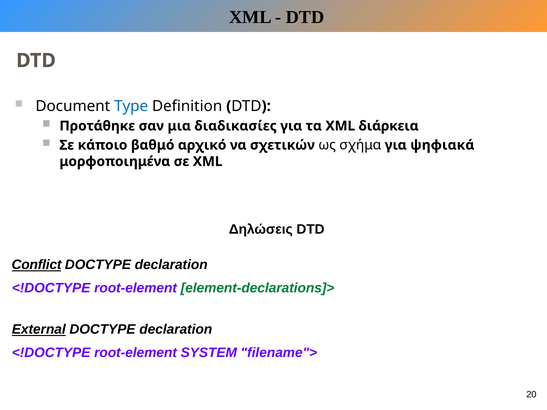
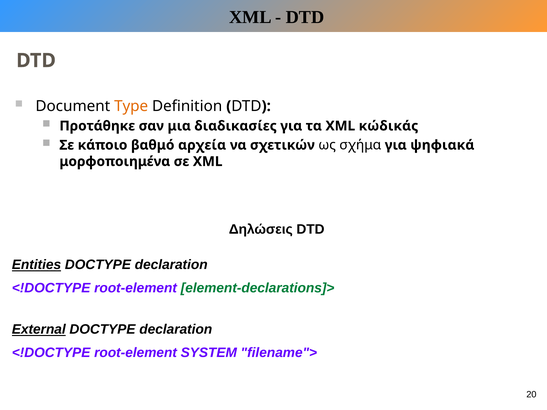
Type colour: blue -> orange (131, 106)
διάρκεια: διάρκεια -> κώδικάς (388, 126)
αρχικό: αρχικό -> αρχεία (202, 145)
Conflict: Conflict -> Entities (37, 265)
